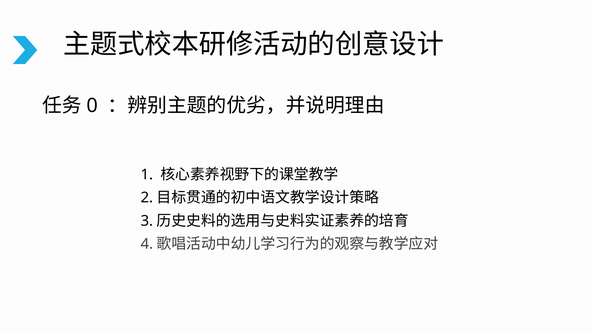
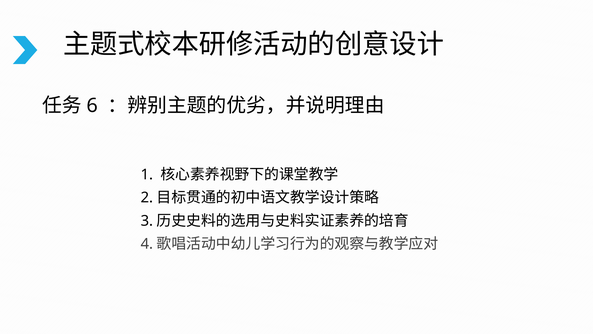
0: 0 -> 6 (92, 105)
